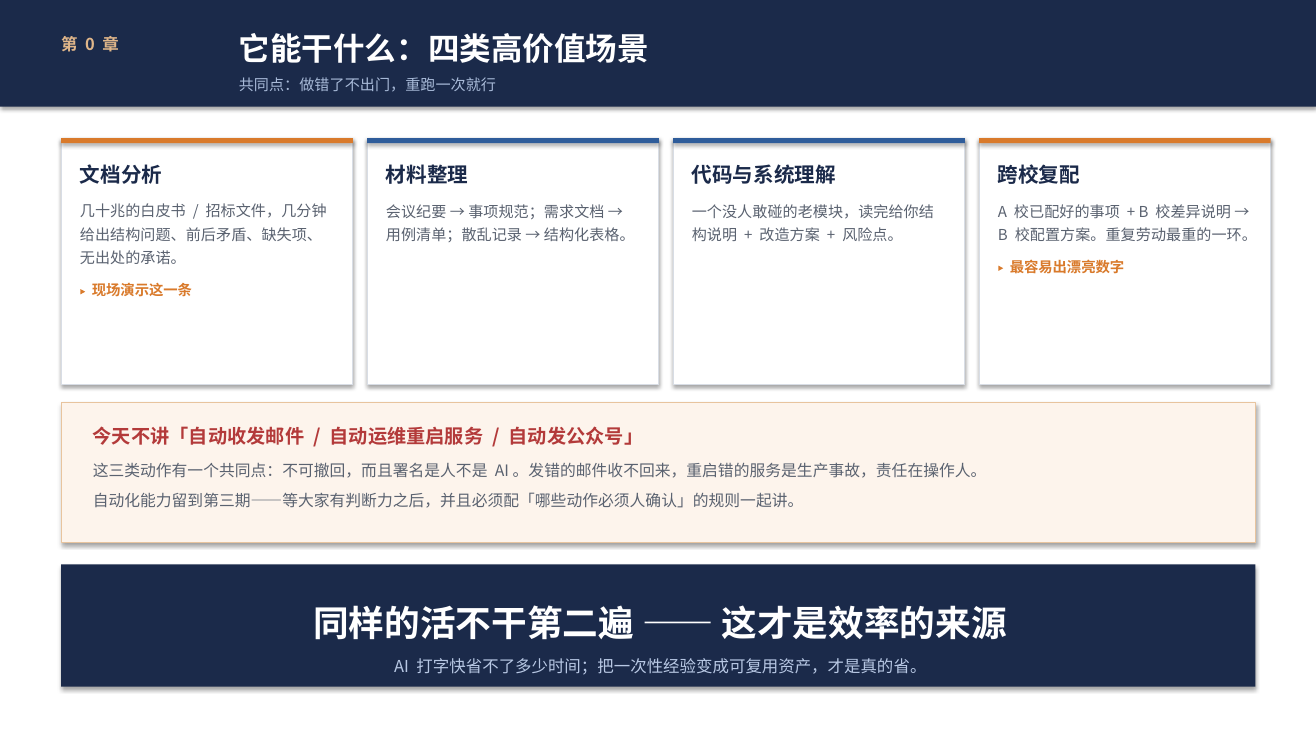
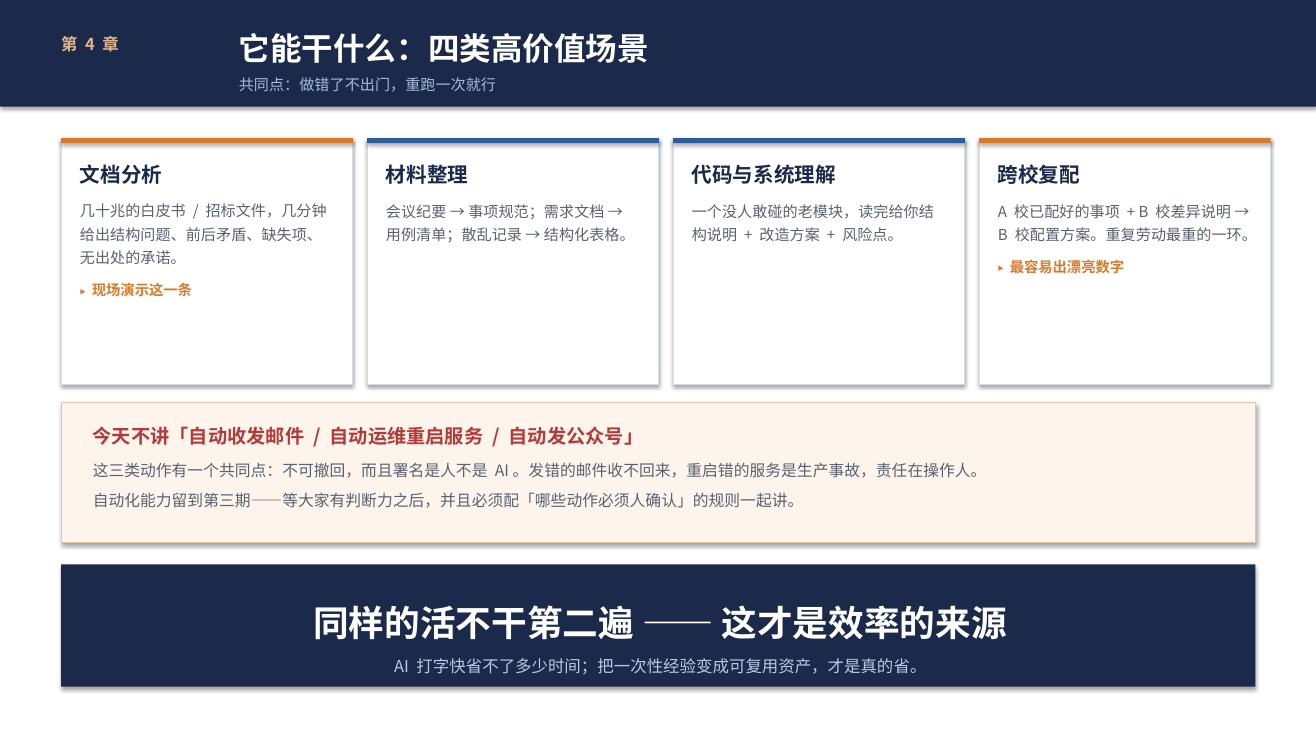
0: 0 -> 4 (90, 46)
